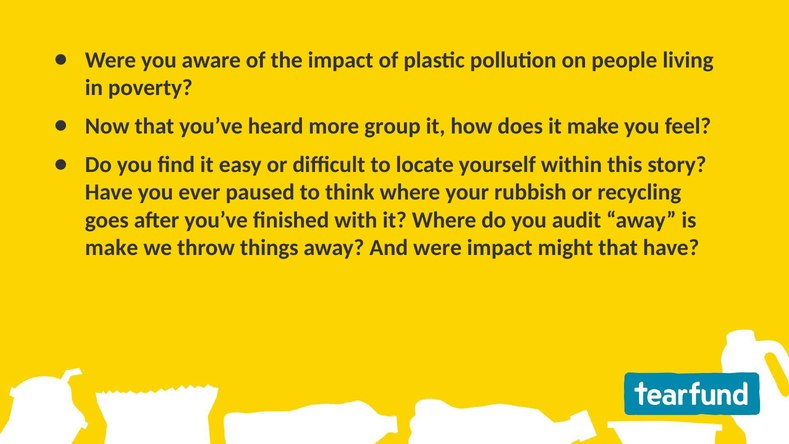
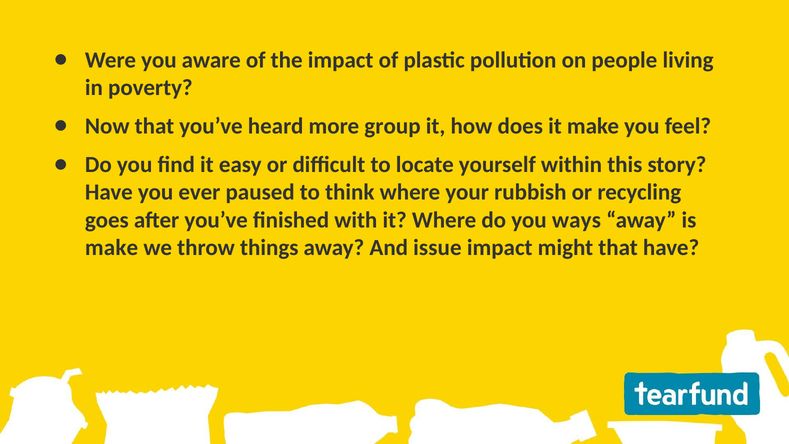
audit: audit -> ways (576, 220)
And were: were -> issue (437, 248)
